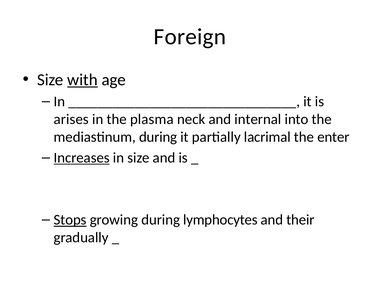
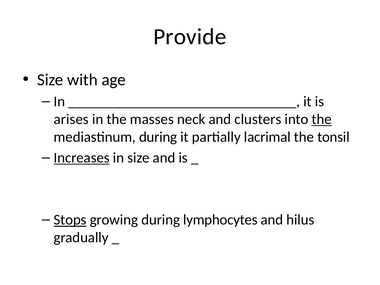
Foreign: Foreign -> Provide (190, 37)
with underline: present -> none (82, 80)
plasma: plasma -> masses (152, 119)
internal: internal -> clusters (258, 119)
the underline: none -> present (322, 119)
enter: enter -> tonsil (333, 137)
their: their -> hilus (300, 220)
